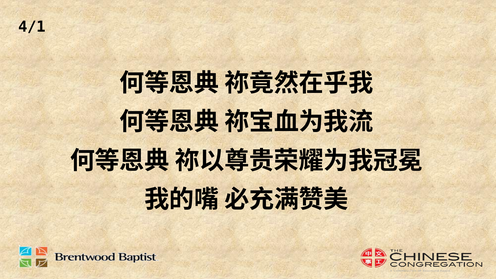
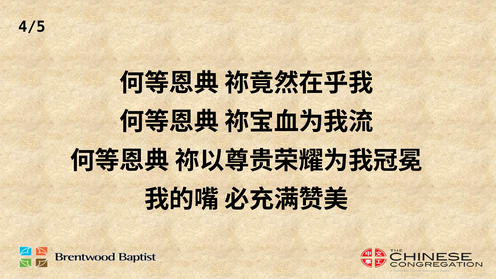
4/1: 4/1 -> 4/5 (32, 27)
